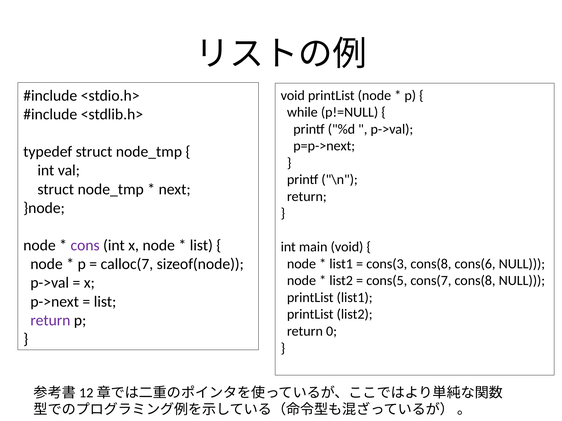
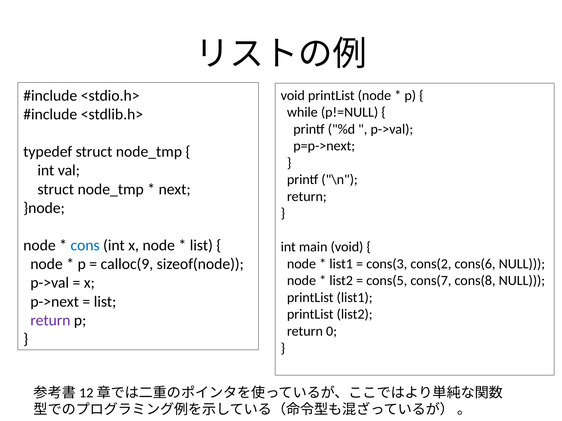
cons colour: purple -> blue (85, 246)
calloc(7: calloc(7 -> calloc(9 (127, 264)
cons(3 cons(8: cons(8 -> cons(2 (431, 264)
